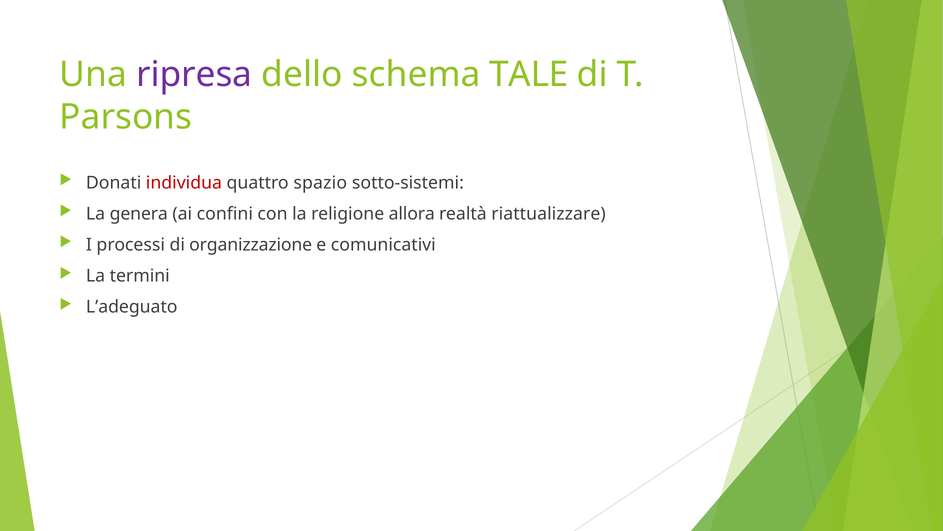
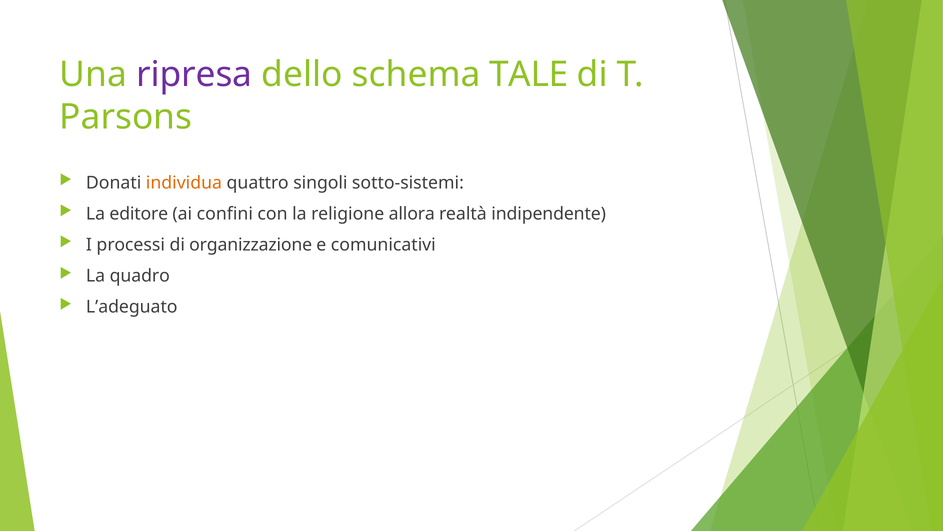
individua colour: red -> orange (184, 183)
spazio: spazio -> singoli (320, 183)
genera: genera -> editore (139, 214)
riattualizzare: riattualizzare -> indipendente (549, 214)
termini: termini -> quadro (140, 276)
